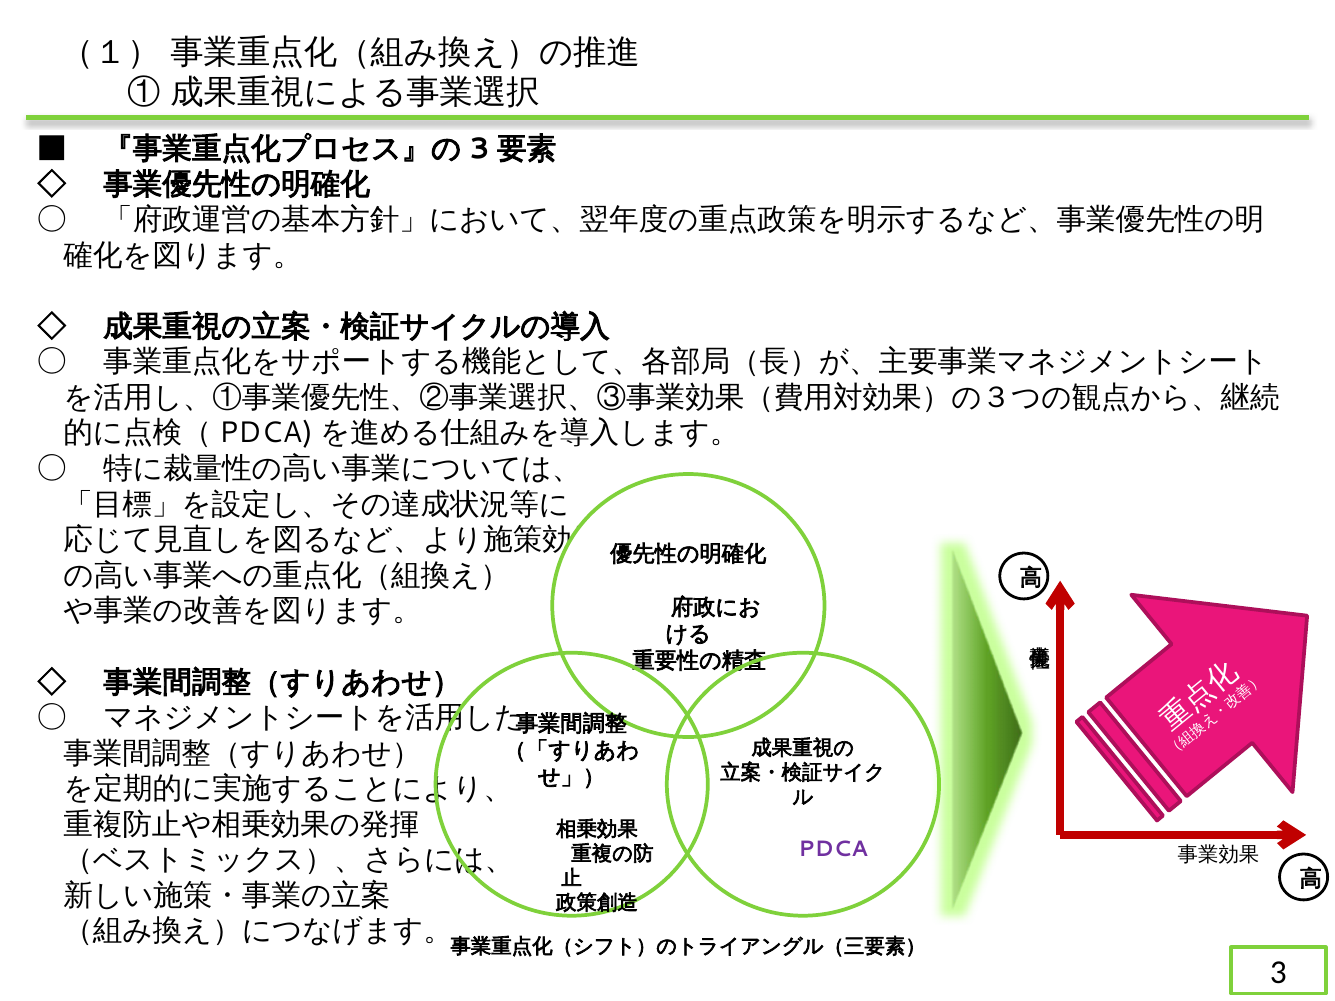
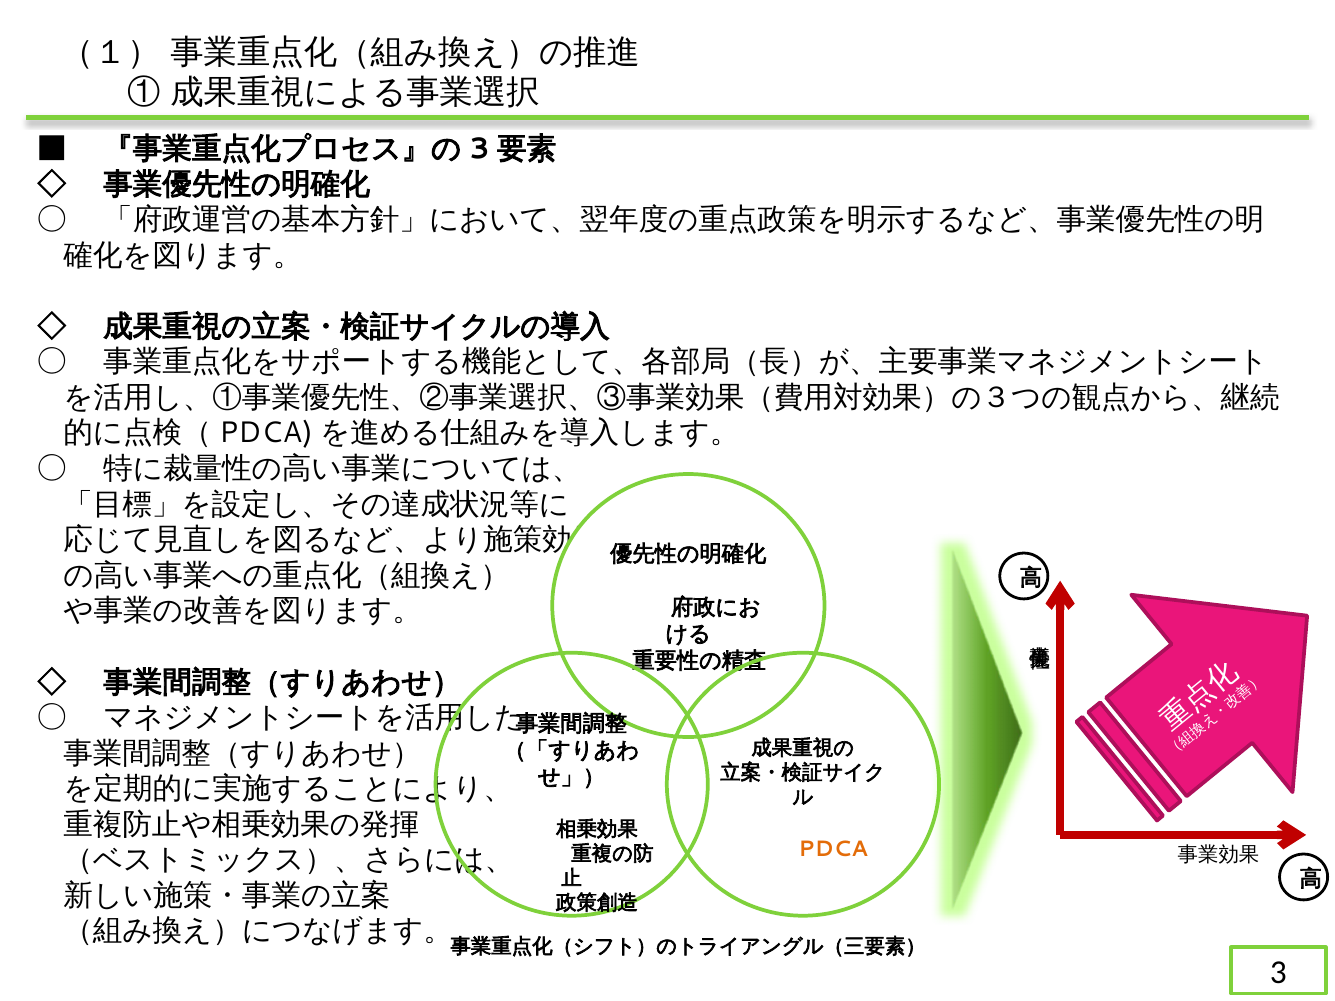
PDCA colour: purple -> orange (833, 849)
